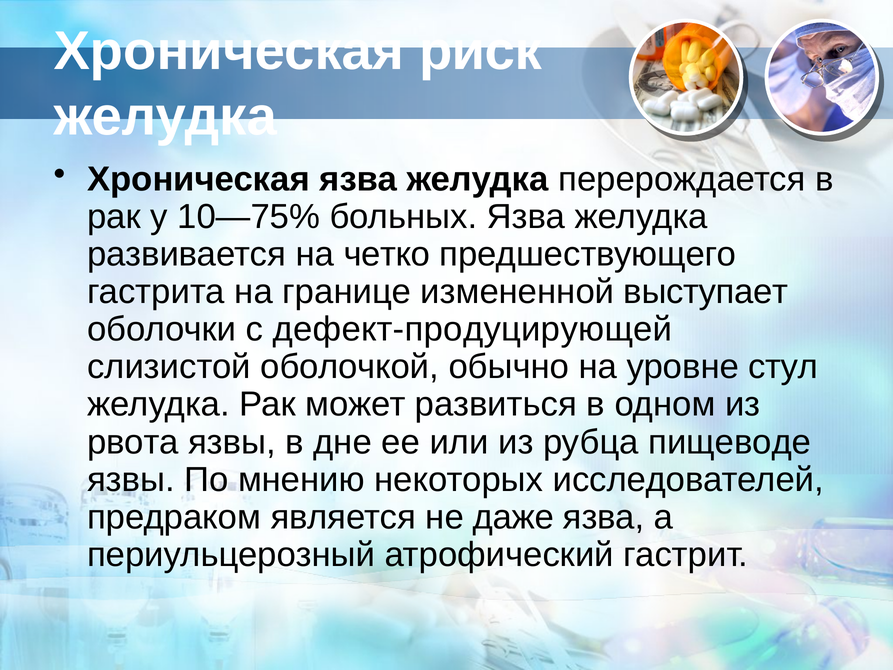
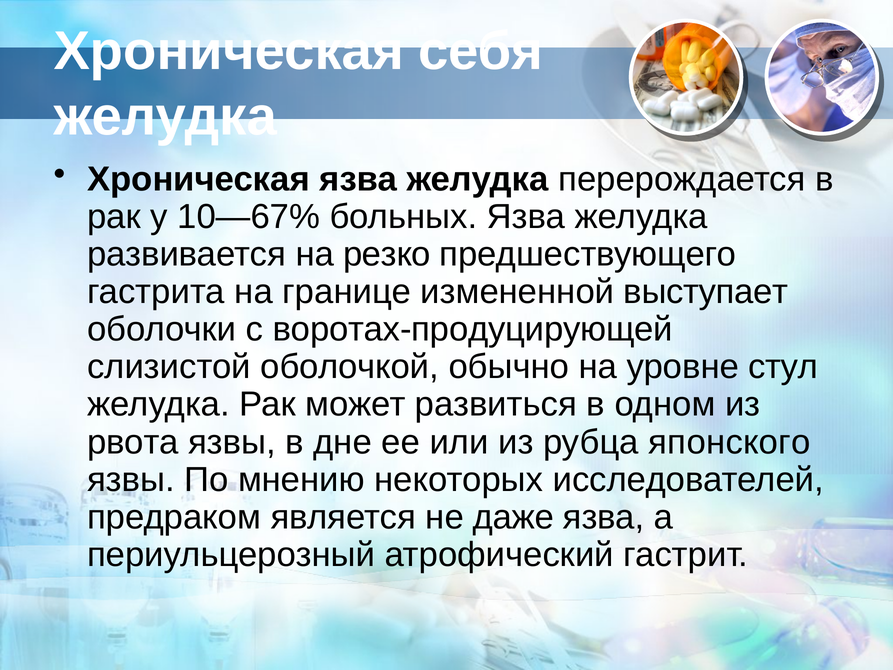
риск: риск -> себя (481, 51)
10—75%: 10—75% -> 10—67% (249, 217)
четко: четко -> резко (387, 254)
дефект-продуцирующей: дефект-продуцирующей -> воротах-продуцирующей (473, 329)
пищеводе: пищеводе -> японского (730, 442)
